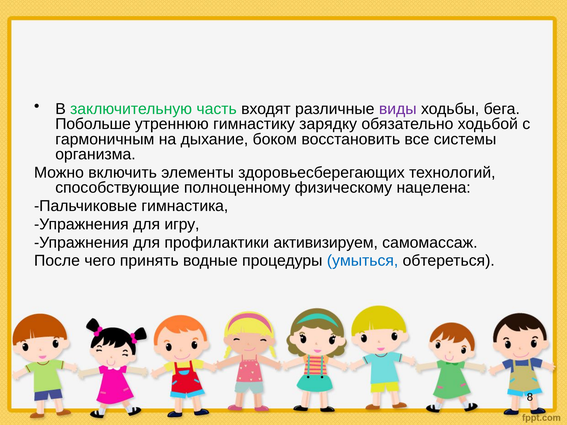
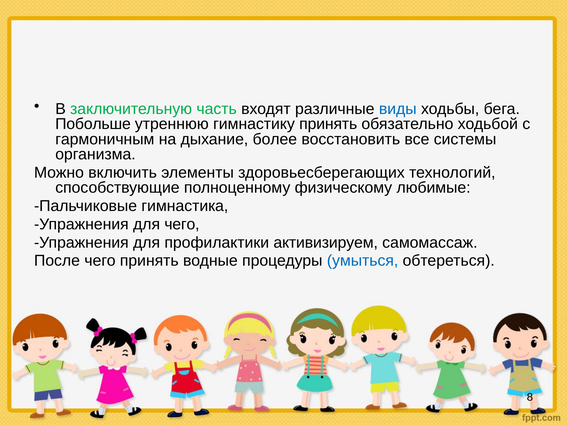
виды colour: purple -> blue (398, 109)
гимнастику зарядку: зарядку -> принять (328, 124)
боком: боком -> более (275, 139)
нацелена: нацелена -> любимые (434, 188)
для игру: игру -> чего (182, 224)
